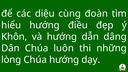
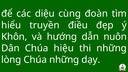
hiểu hướng: hướng -> truyền (44, 25)
dâng: dâng -> nuôn (115, 37)
luôn: luôn -> hiệu (64, 48)
Chúa hướng: hướng -> những (64, 60)
